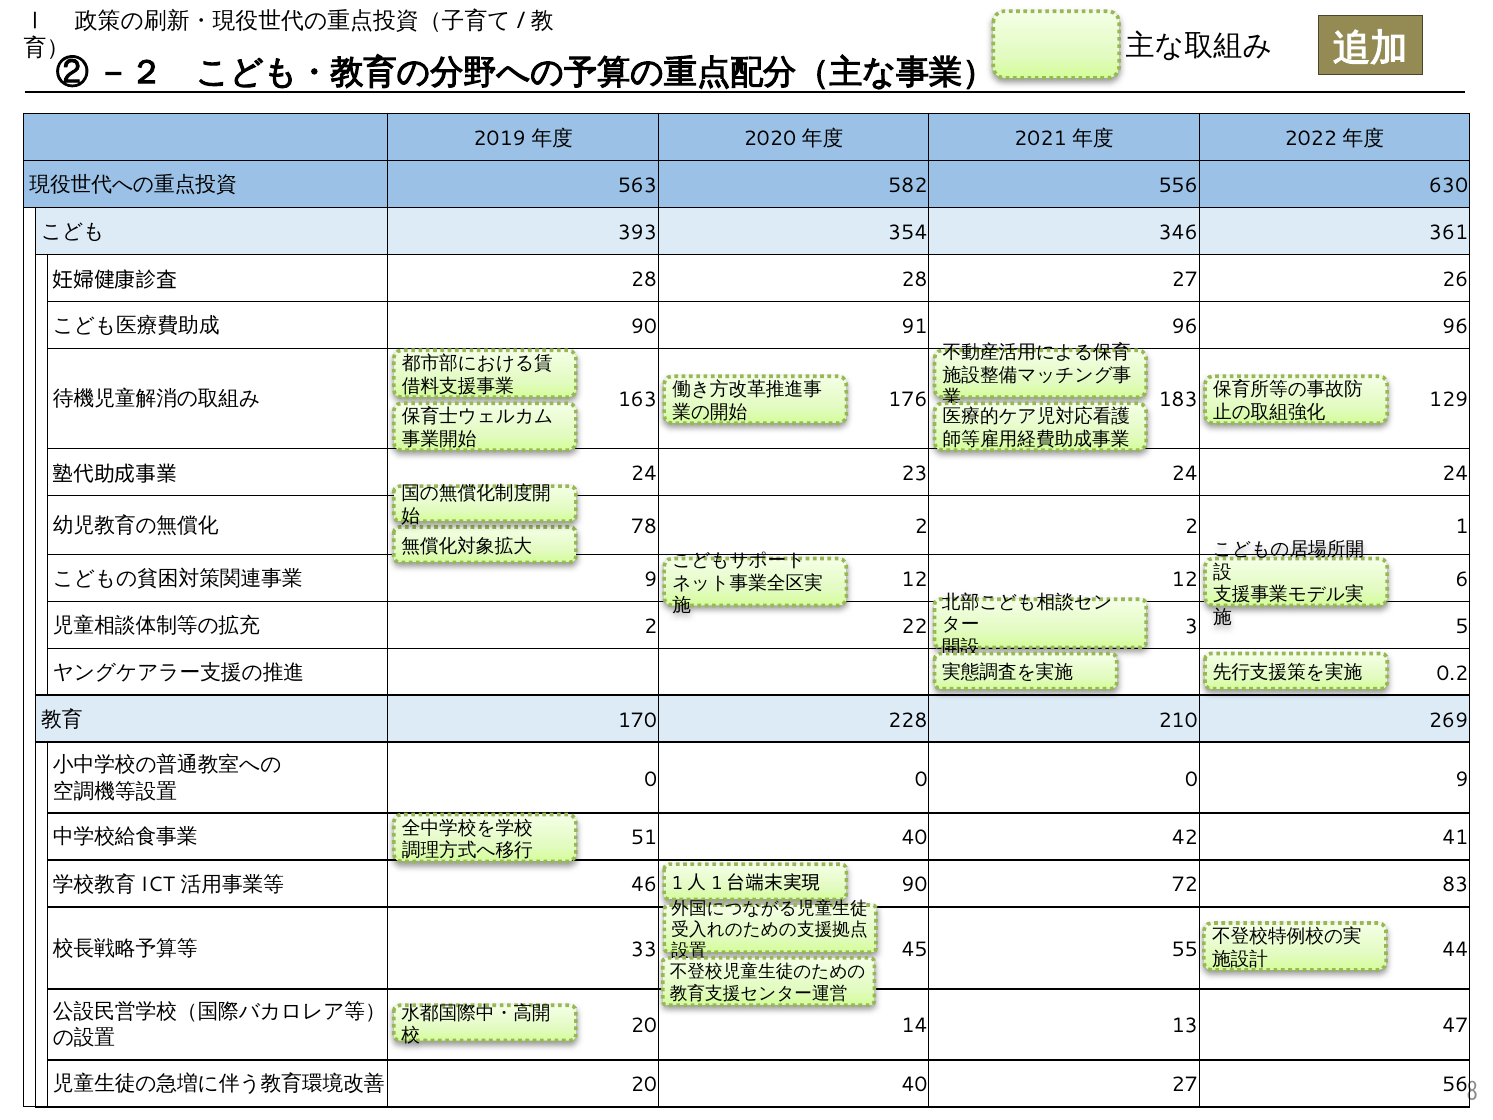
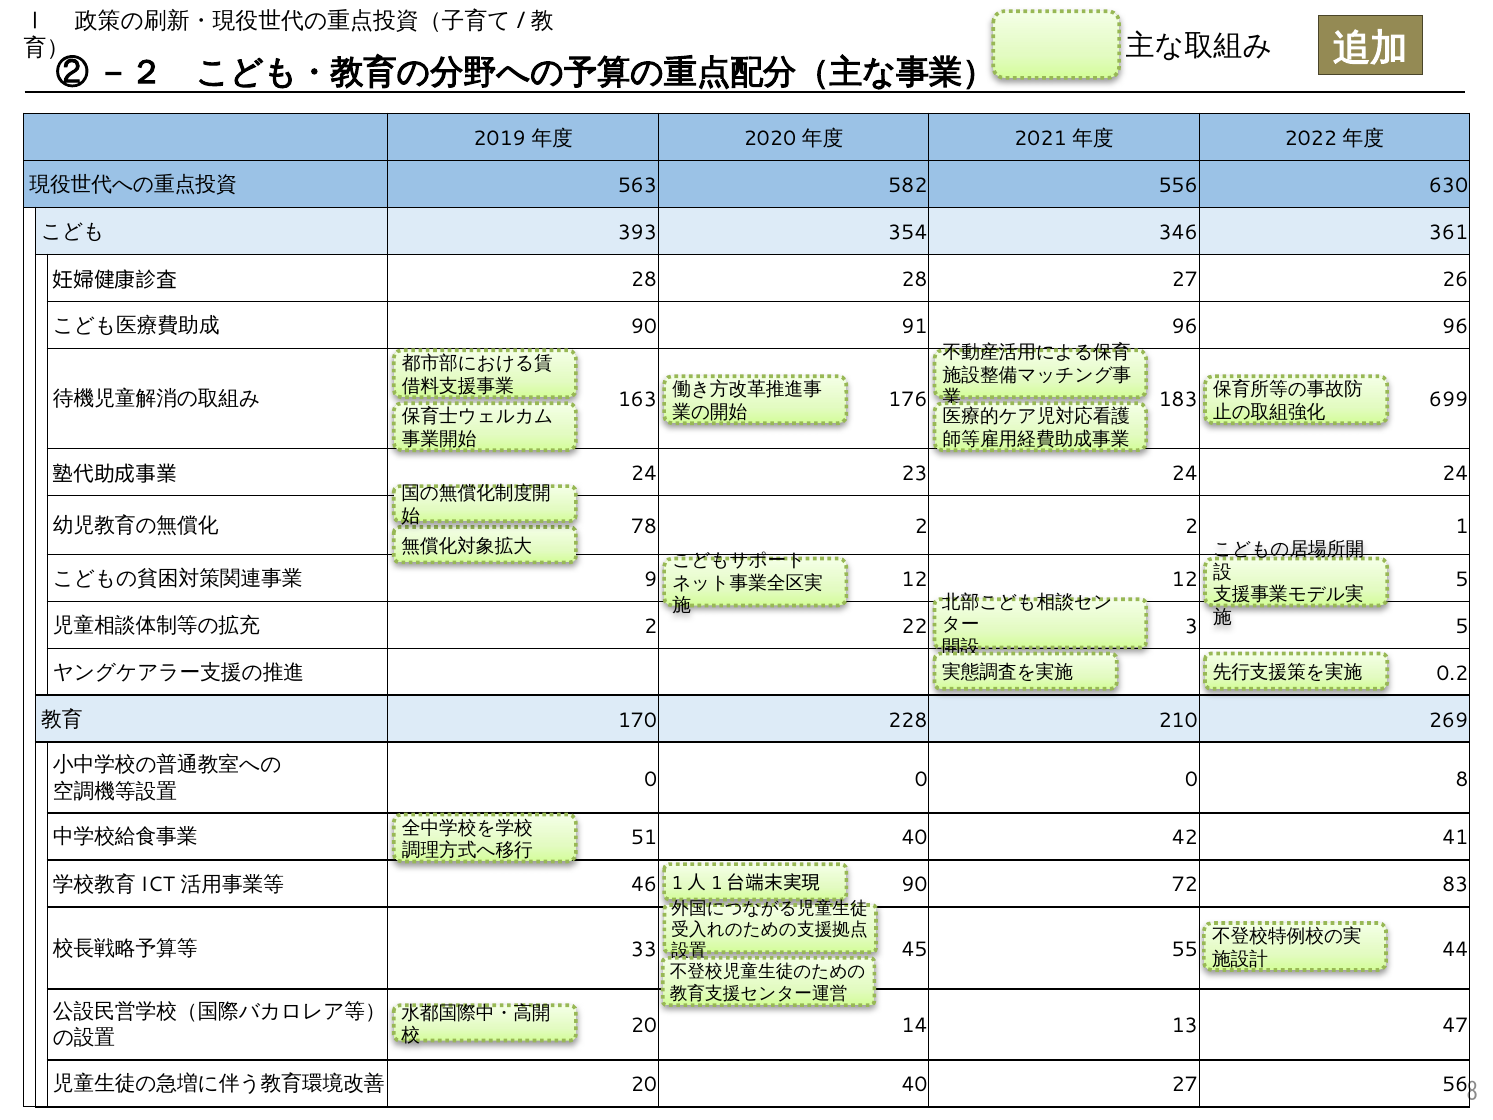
129: 129 -> 699 (1449, 400)
12 6: 6 -> 5 (1462, 579)
0 9: 9 -> 8 (1462, 779)
